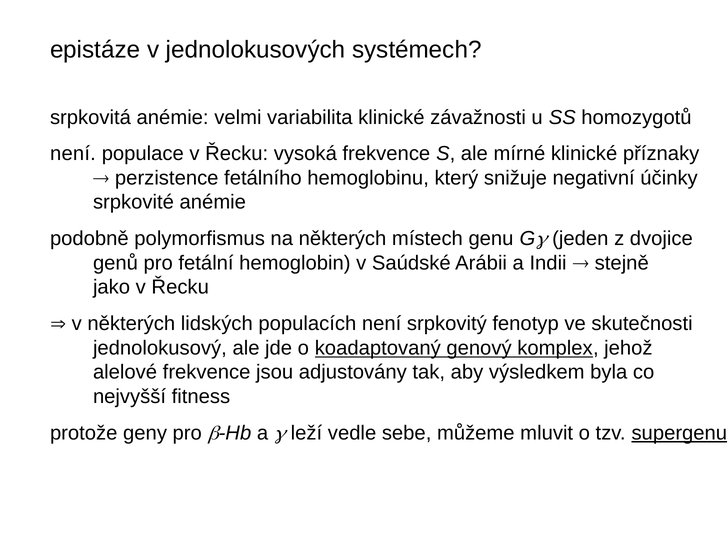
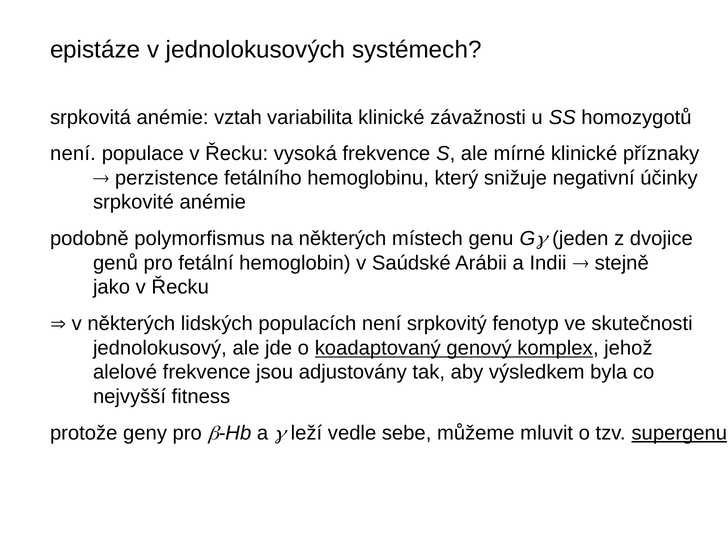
velmi: velmi -> vztah (238, 117)
